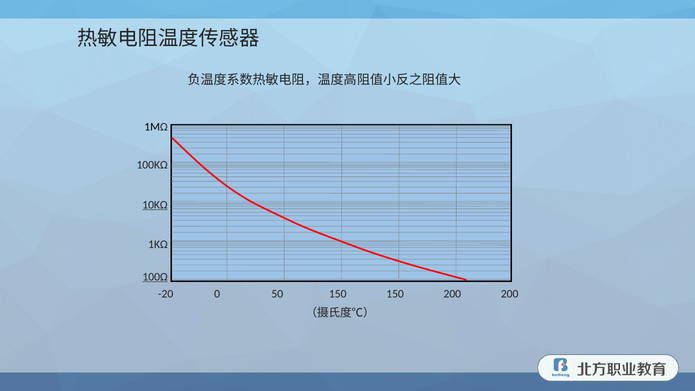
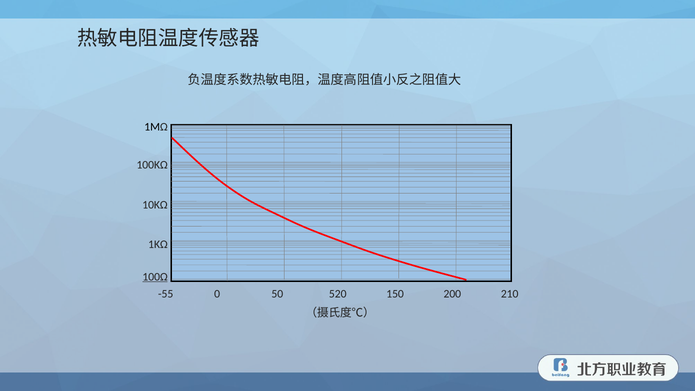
10KΩ underline: present -> none (155, 205)
-20: -20 -> -55 (166, 294)
0 150: 150 -> 520 (338, 294)
200 200: 200 -> 210 (510, 294)
